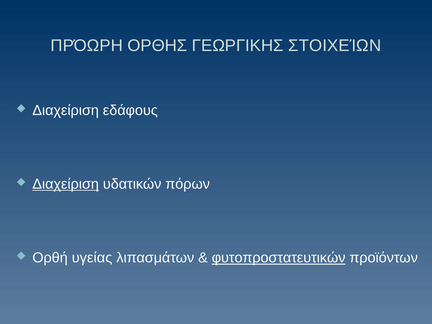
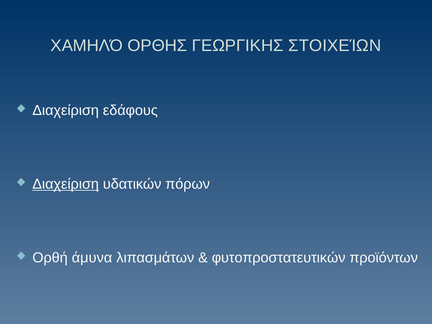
ΠΡΌΩΡΗ: ΠΡΌΩΡΗ -> ΧΑΜΗΛΌ (87, 46)
υγείας: υγείας -> άμυνα (92, 258)
φυτοπροστατευτικών underline: present -> none (279, 258)
